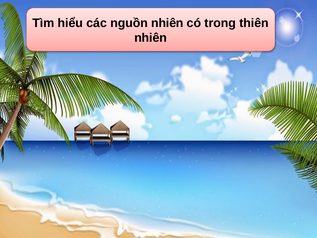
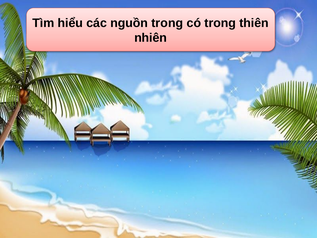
nguồn nhiên: nhiên -> trong (167, 23)
